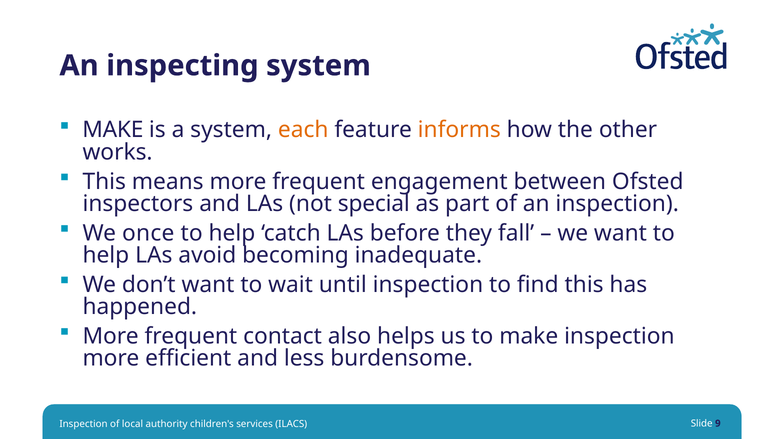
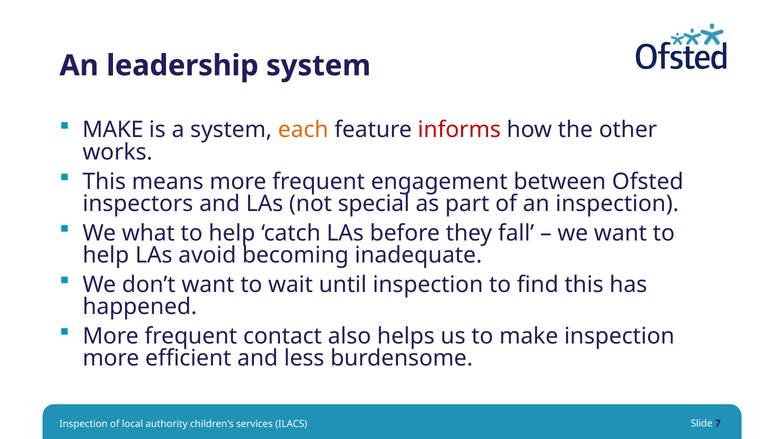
inspecting: inspecting -> leadership (182, 66)
informs colour: orange -> red (459, 130)
once: once -> what (148, 233)
9: 9 -> 7 (718, 423)
